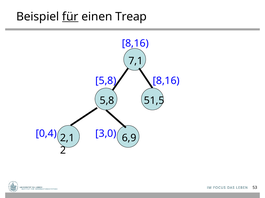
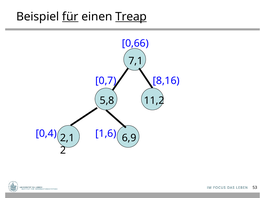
Treap underline: none -> present (131, 17)
8,16: 8,16 -> 0,66 (135, 44)
5,8: 5,8 -> 0,7 (106, 81)
51,5: 51,5 -> 11,2 (154, 101)
3,0: 3,0 -> 1,6 (106, 134)
